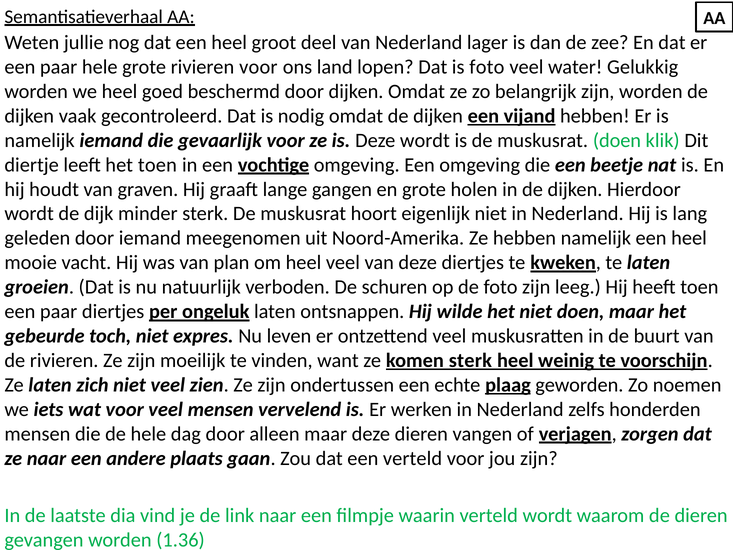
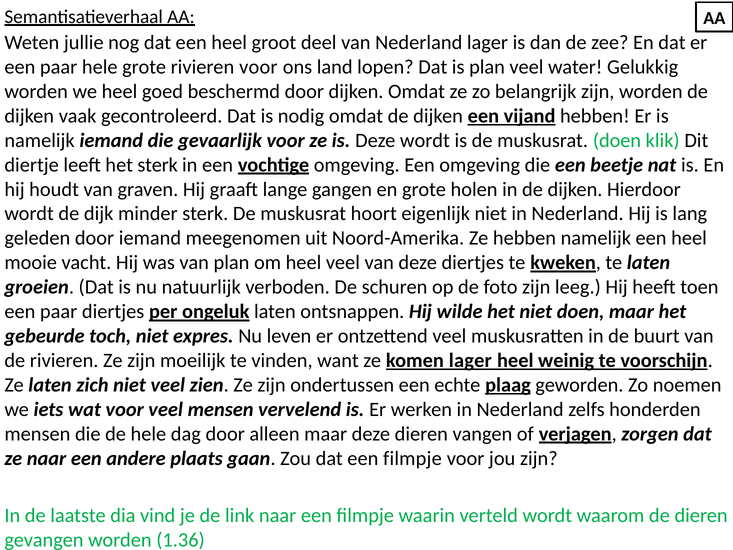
is foto: foto -> plan (487, 67)
het toen: toen -> sterk (158, 165)
komen sterk: sterk -> lager (470, 360)
dat een verteld: verteld -> filmpje (412, 458)
